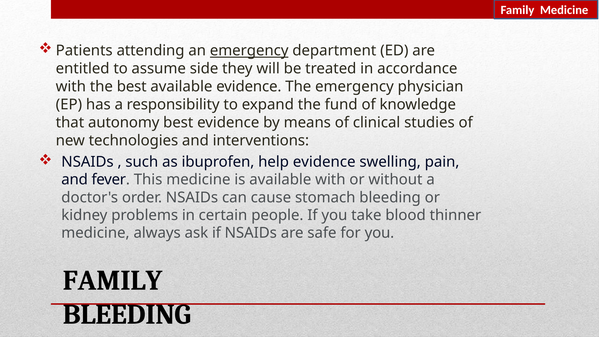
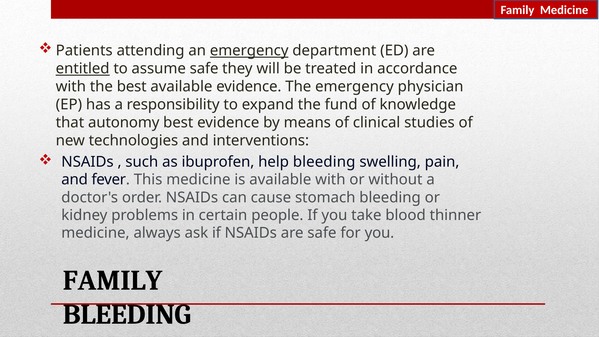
entitled underline: none -> present (83, 69)
assume side: side -> safe (204, 69)
help evidence: evidence -> bleeding (324, 162)
